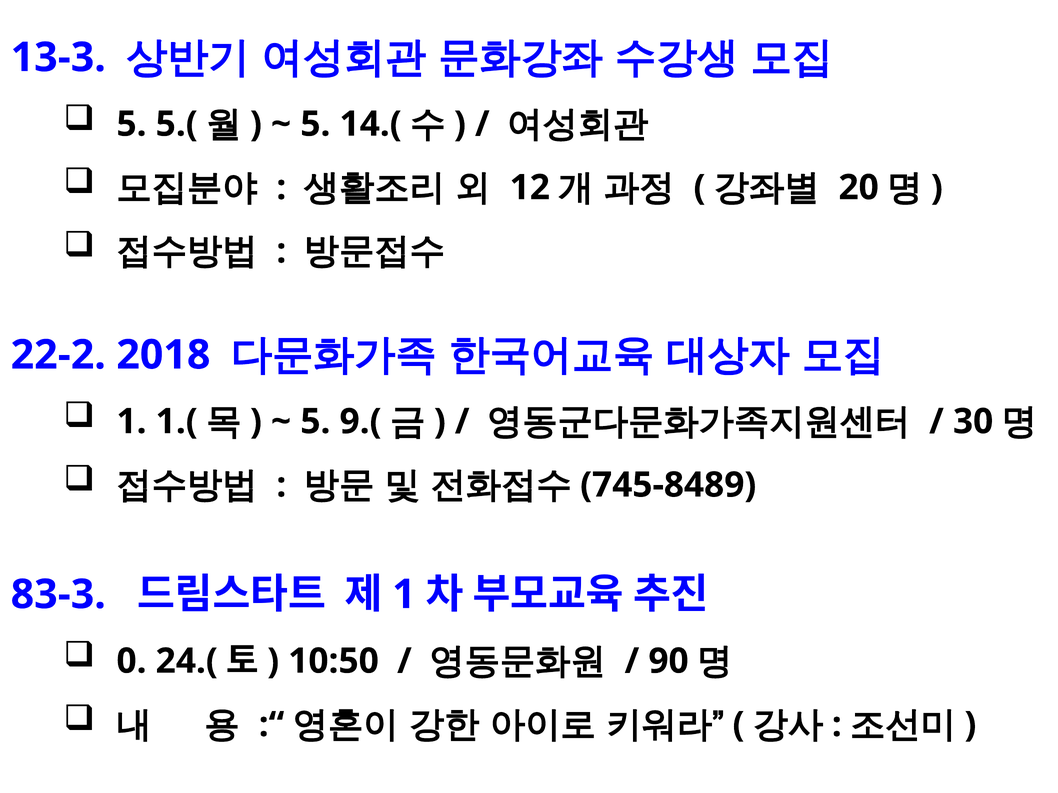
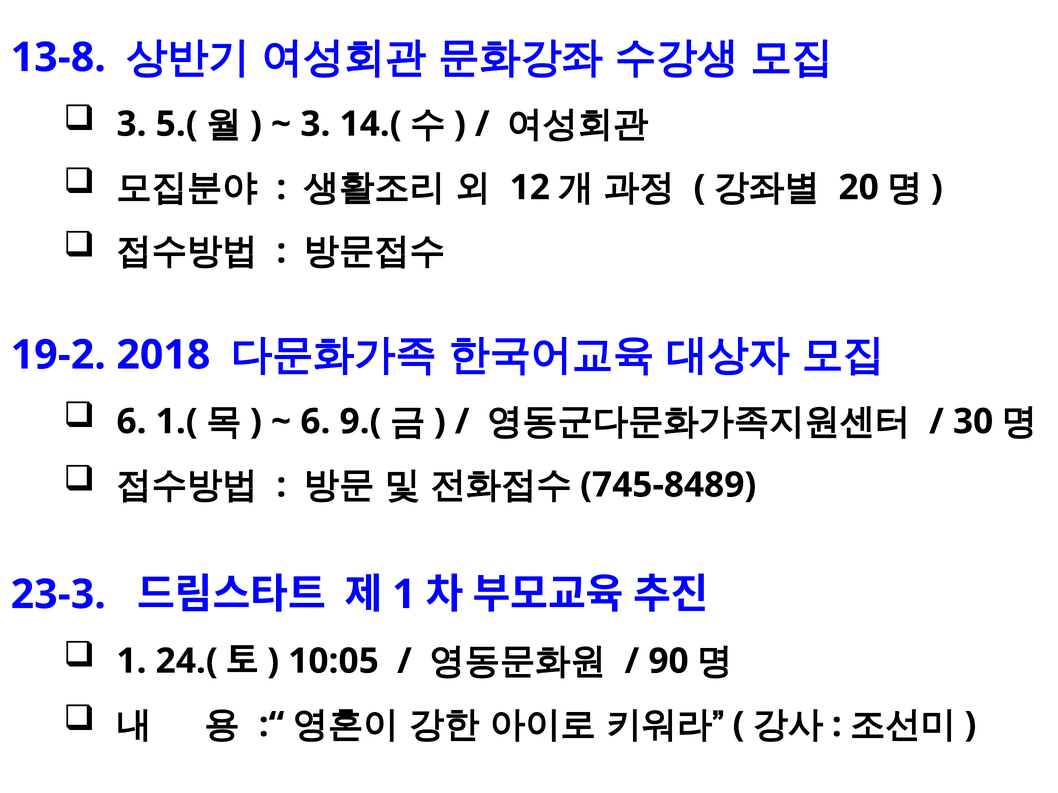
13-3: 13-3 -> 13-8 (58, 58)
5: 5 -> 3 (131, 124)
5: 5 -> 3 (315, 124)
22-2: 22-2 -> 19-2 (58, 355)
1: 1 -> 6 (131, 422)
5: 5 -> 6 (315, 422)
83-3: 83-3 -> 23-3 (58, 595)
0: 0 -> 1 (131, 662)
10:50: 10:50 -> 10:05 (334, 662)
